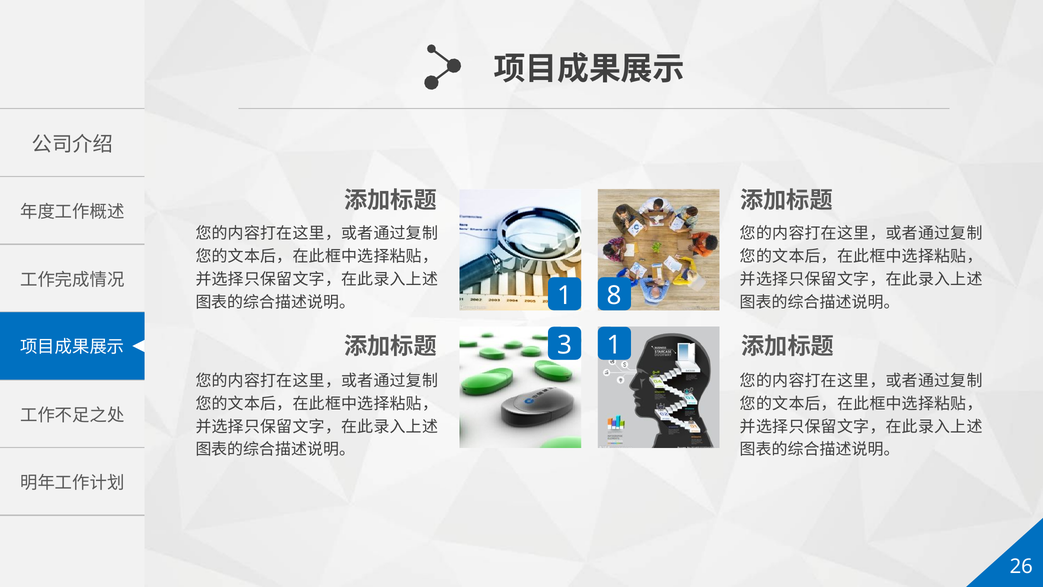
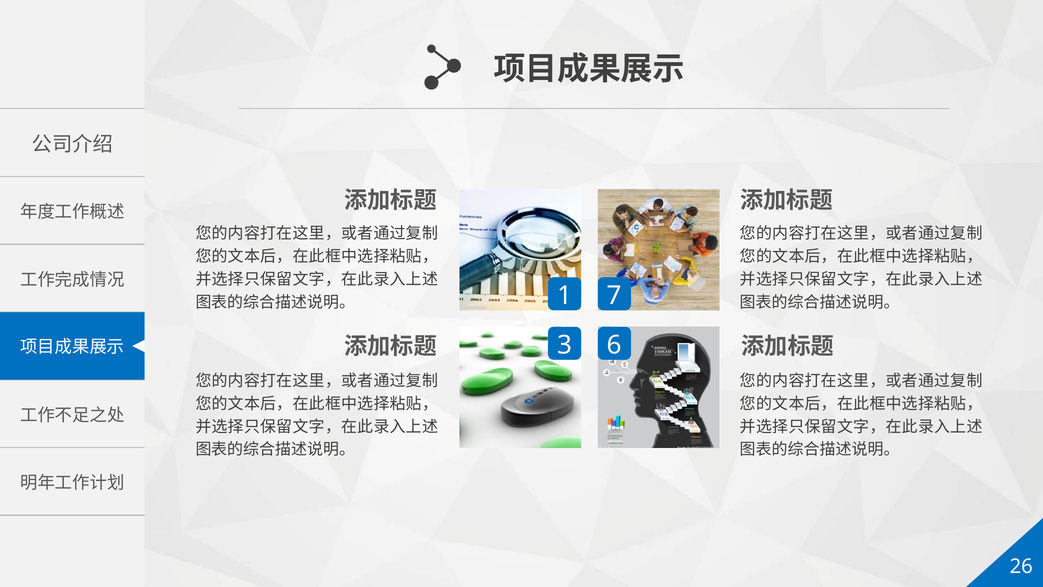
8: 8 -> 7 (614, 295)
3 1: 1 -> 6 (614, 345)
